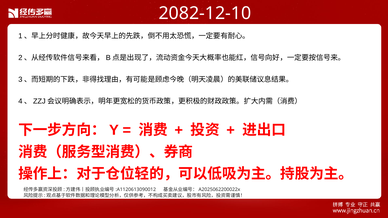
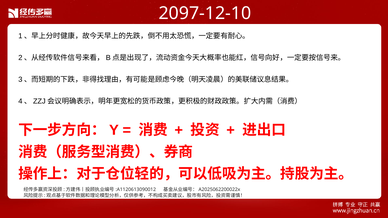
2082-12-10: 2082-12-10 -> 2097-12-10 (205, 13)
